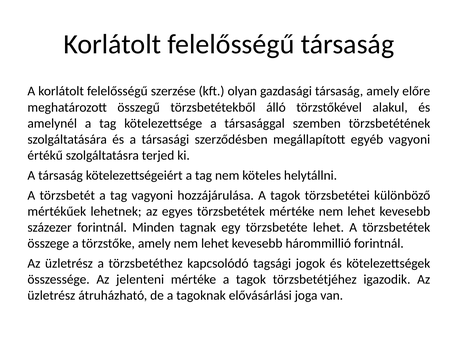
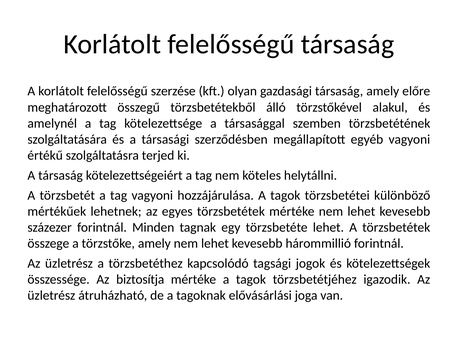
jelenteni: jelenteni -> biztosítja (140, 280)
